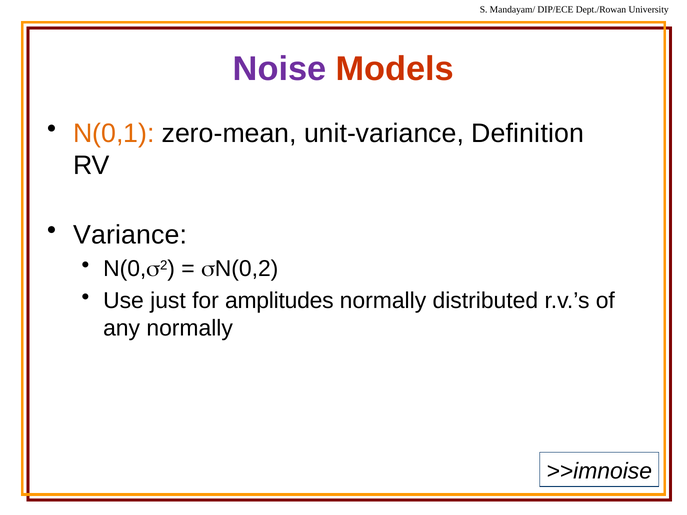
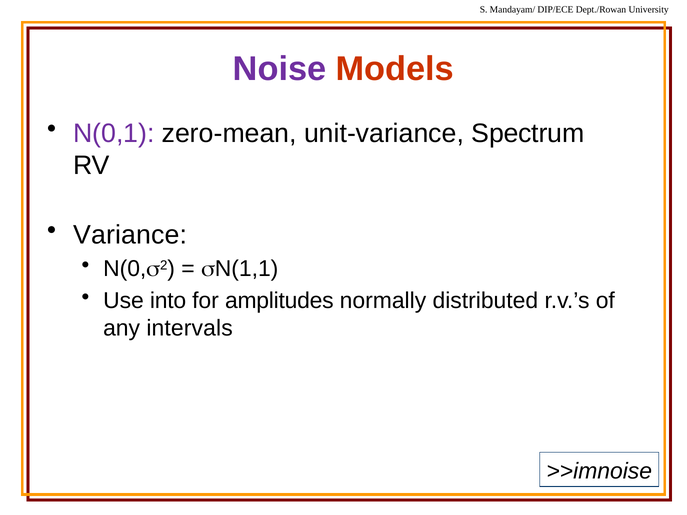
N(0,1 colour: orange -> purple (114, 133)
Definition: Definition -> Spectrum (528, 133)
N(0,2: N(0,2 -> N(1,1 (247, 269)
just: just -> into (168, 301)
any normally: normally -> intervals (190, 329)
